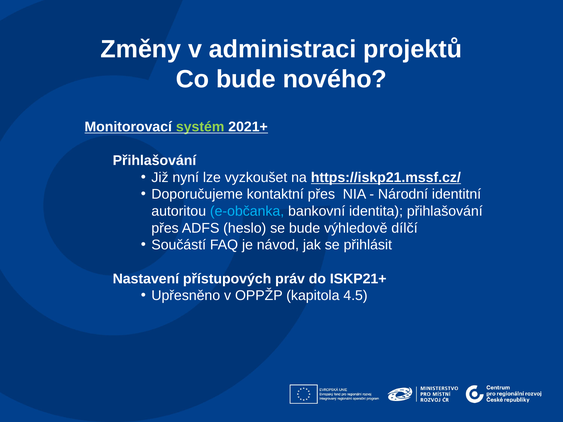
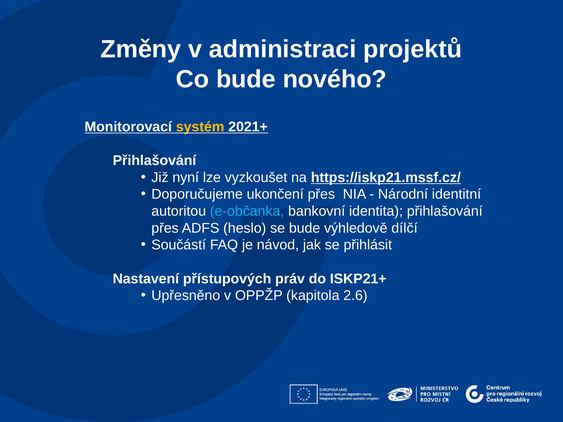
systém colour: light green -> yellow (200, 127)
kontaktní: kontaktní -> ukončení (275, 194)
4.5: 4.5 -> 2.6 (355, 296)
